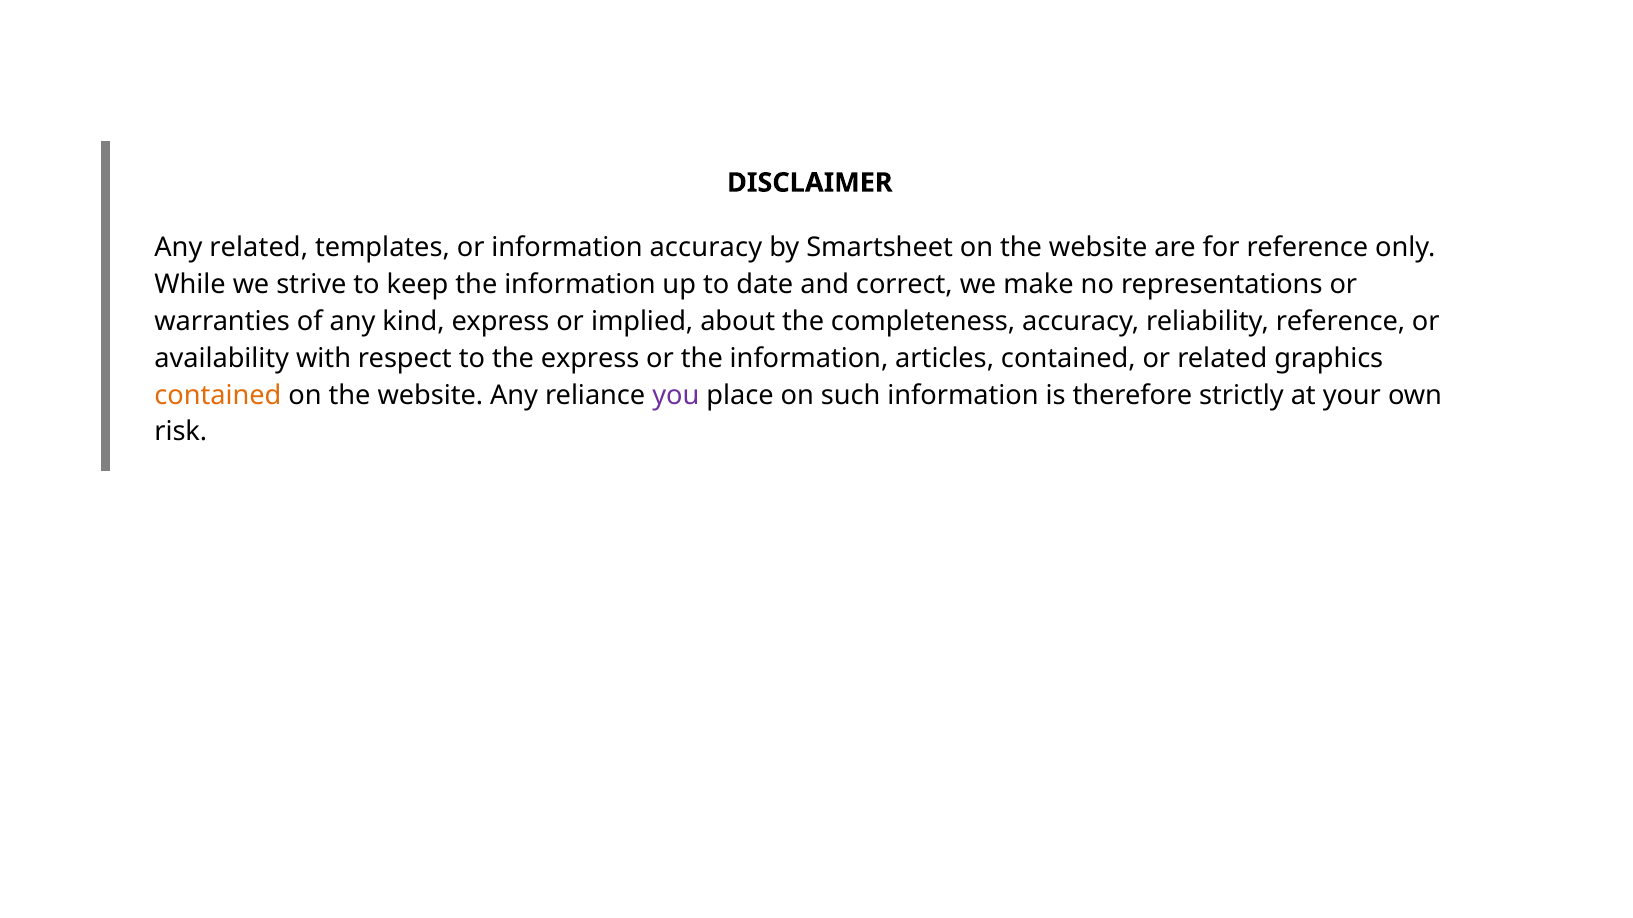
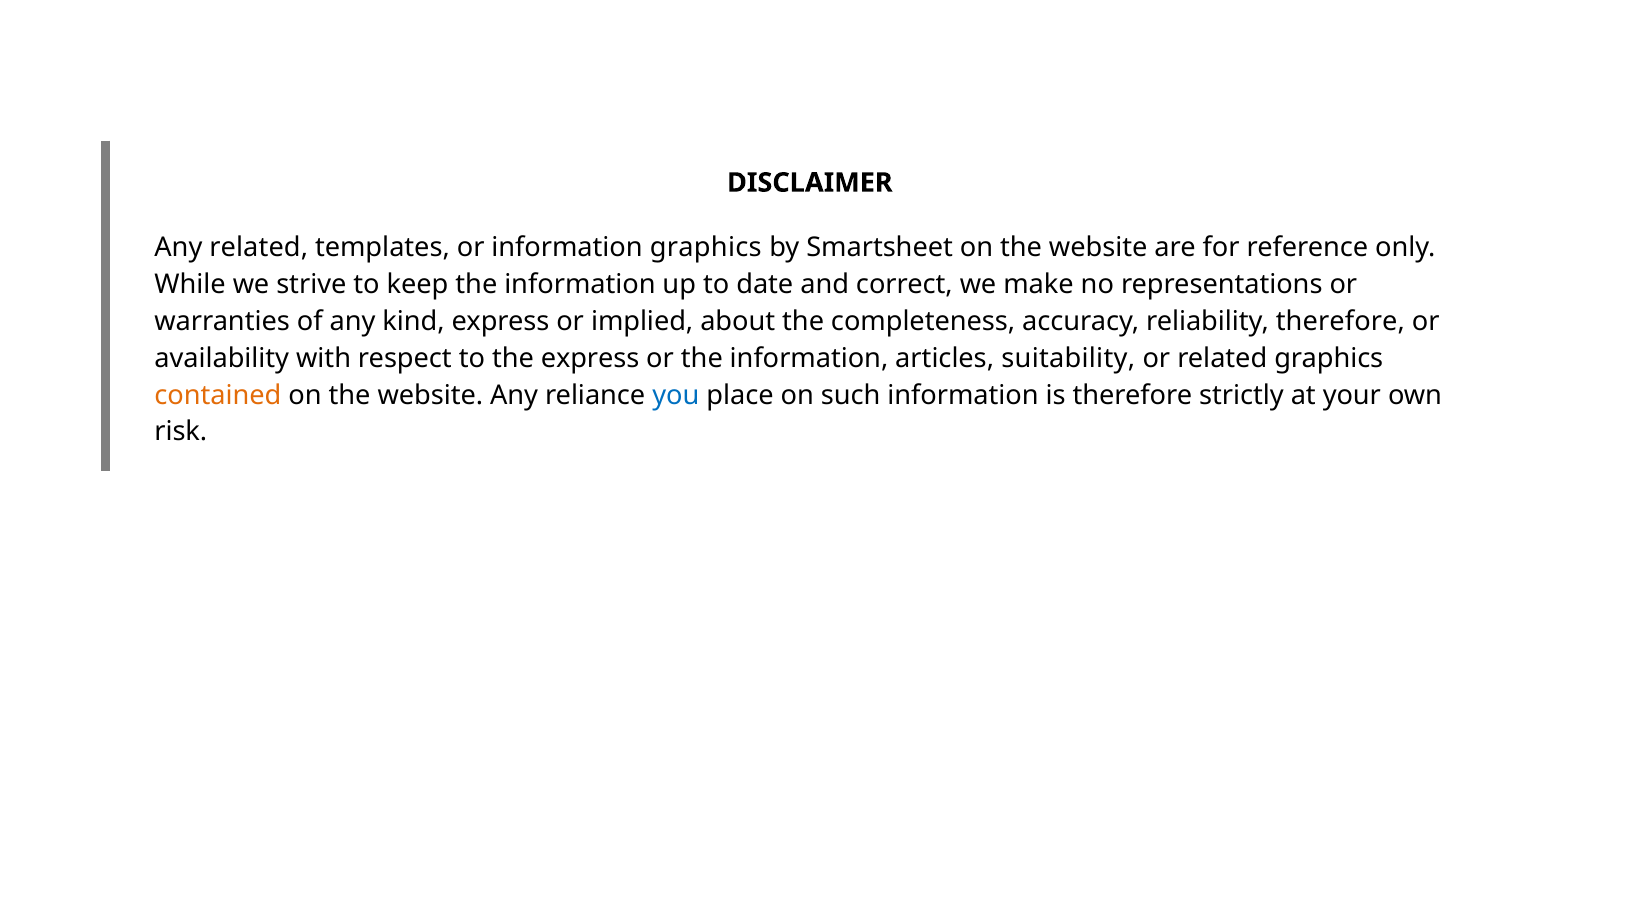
information accuracy: accuracy -> graphics (706, 248)
reliability reference: reference -> therefore (1340, 321)
articles contained: contained -> suitability (1068, 358)
you colour: purple -> blue (676, 395)
